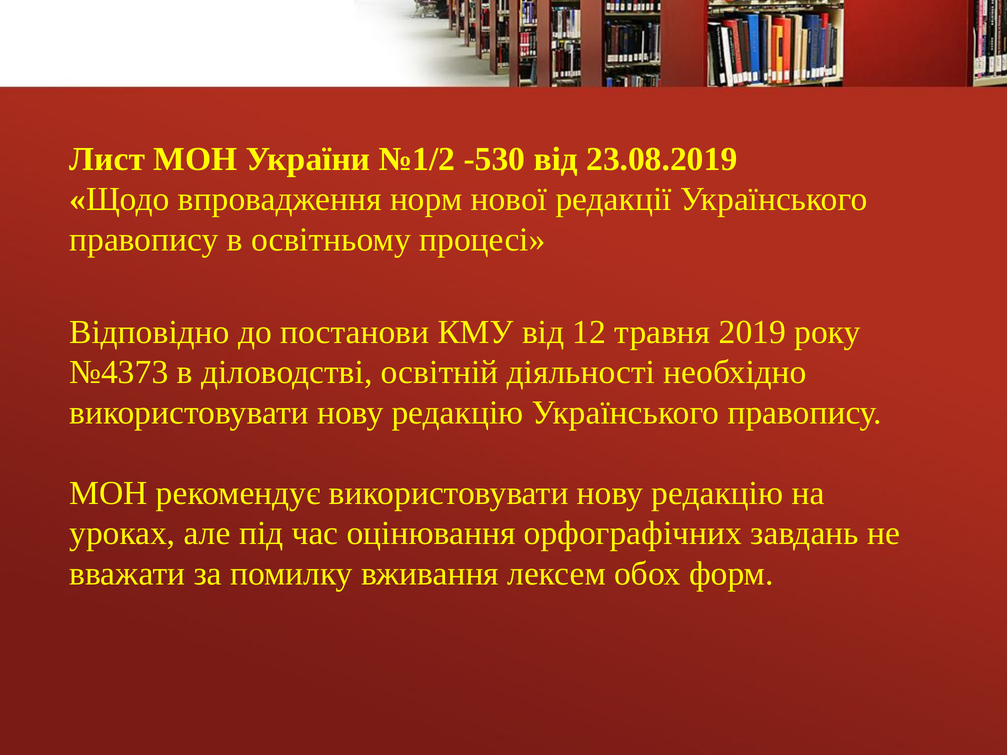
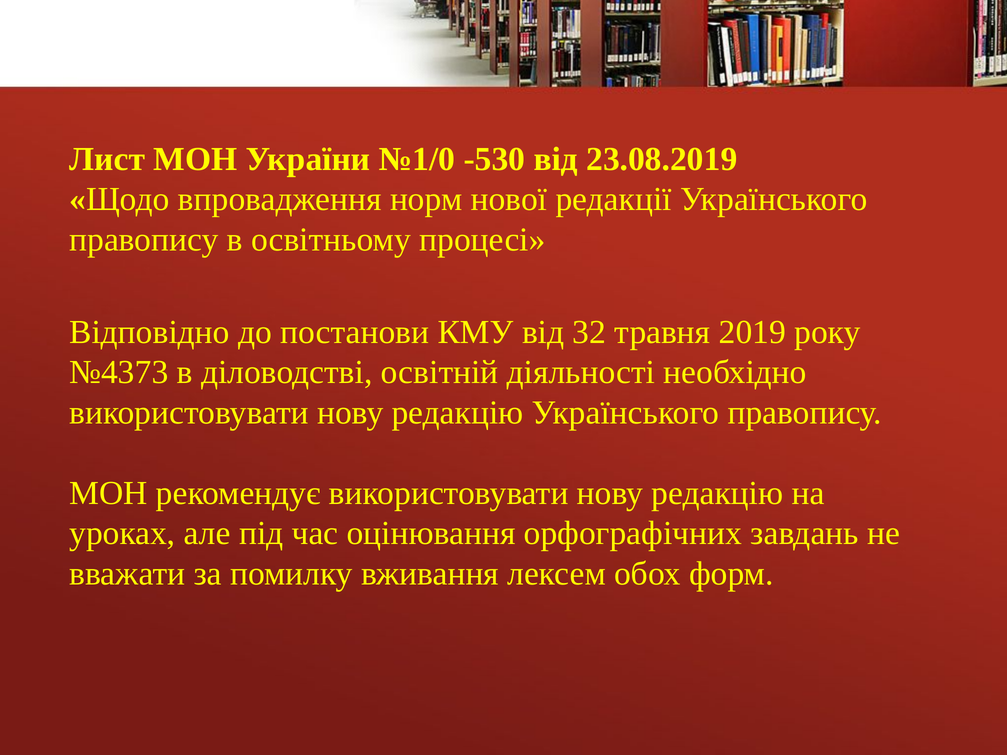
№1/2: №1/2 -> №1/0 (417, 159)
12: 12 -> 32 (589, 332)
